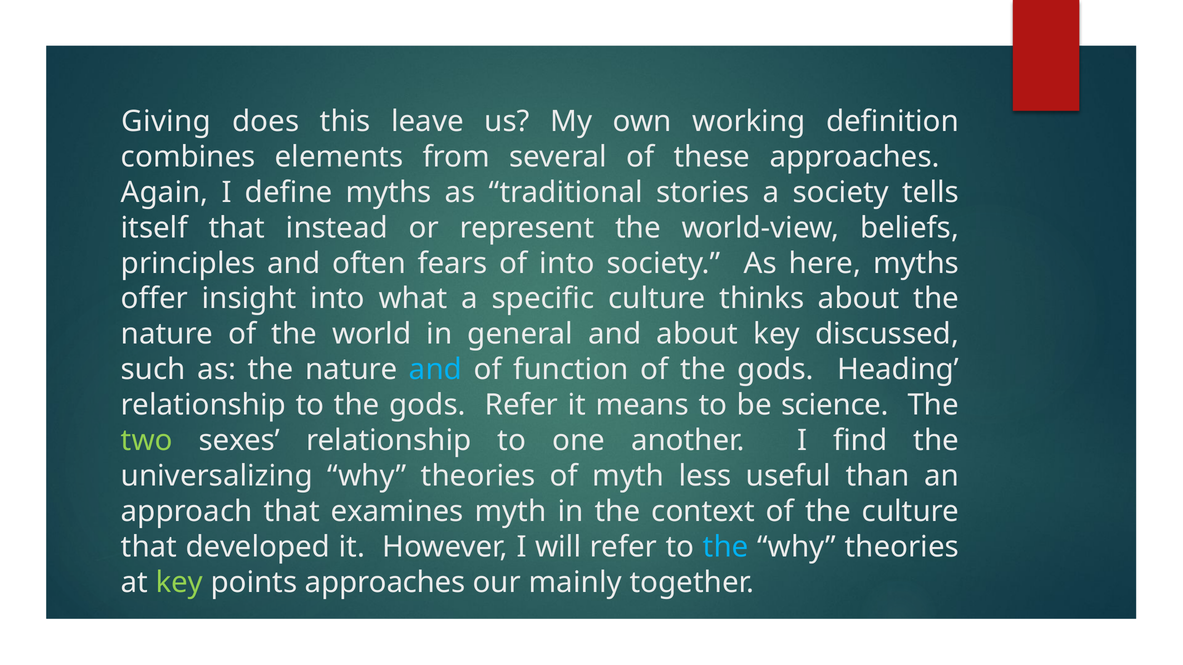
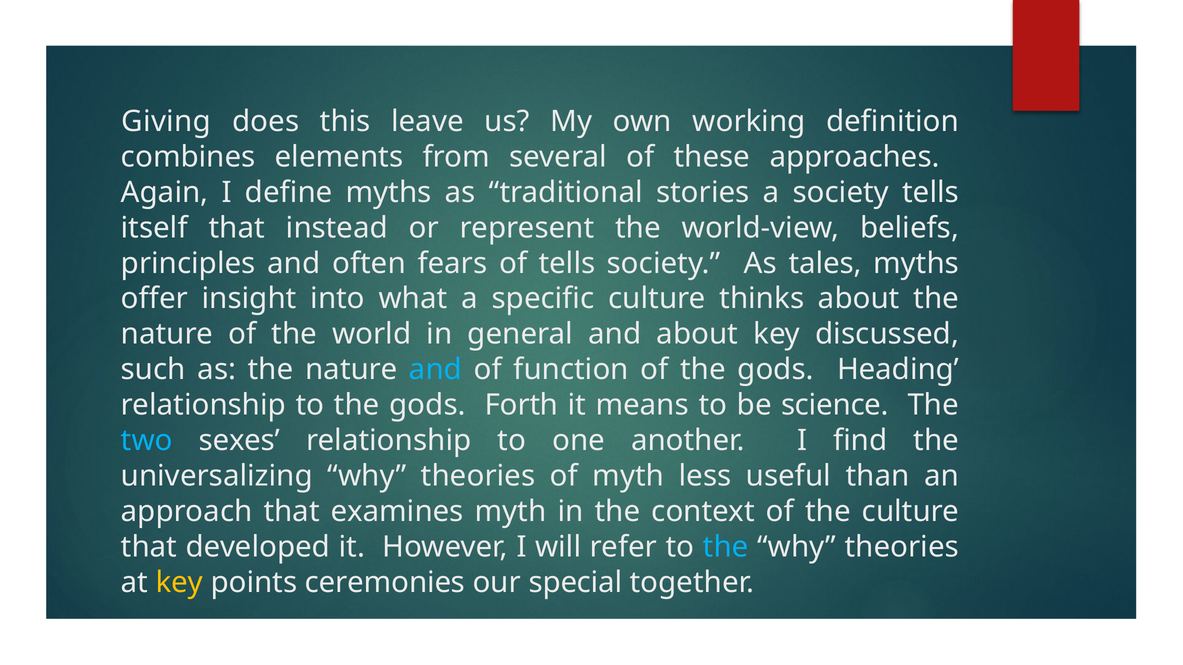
of into: into -> tells (567, 263)
here: here -> tales (825, 263)
gods Refer: Refer -> Forth (522, 405)
two colour: light green -> light blue (147, 441)
key colour: light green -> yellow (179, 583)
points approaches: approaches -> ceremonies (385, 583)
mainly: mainly -> special (575, 583)
